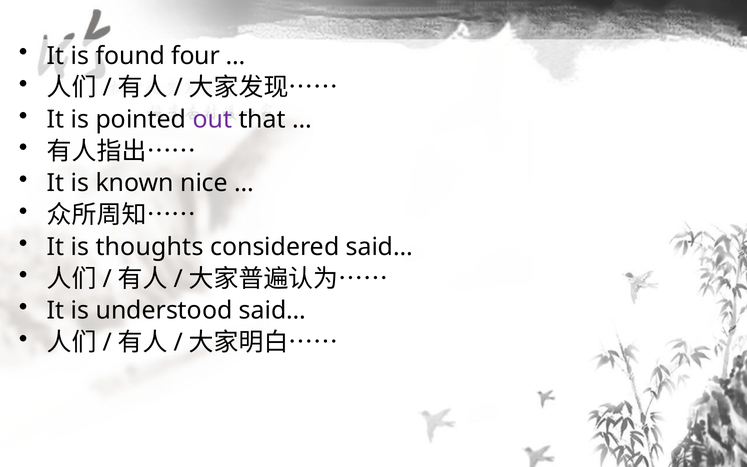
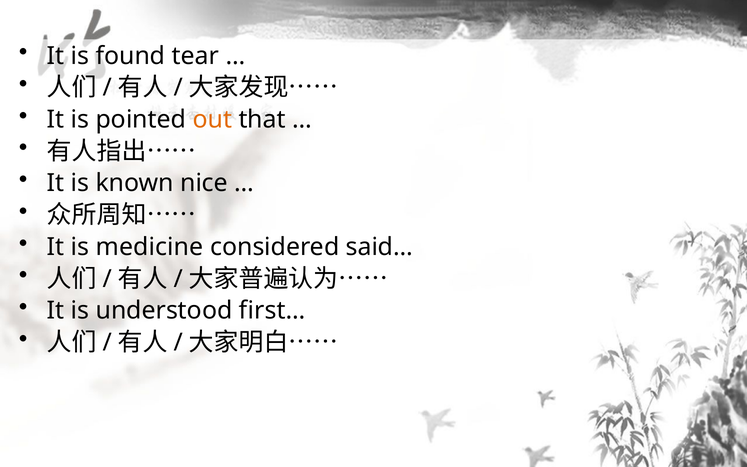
four: four -> tear (195, 56)
out colour: purple -> orange (212, 120)
thoughts: thoughts -> medicine (150, 247)
understood said…: said… -> first… (272, 311)
